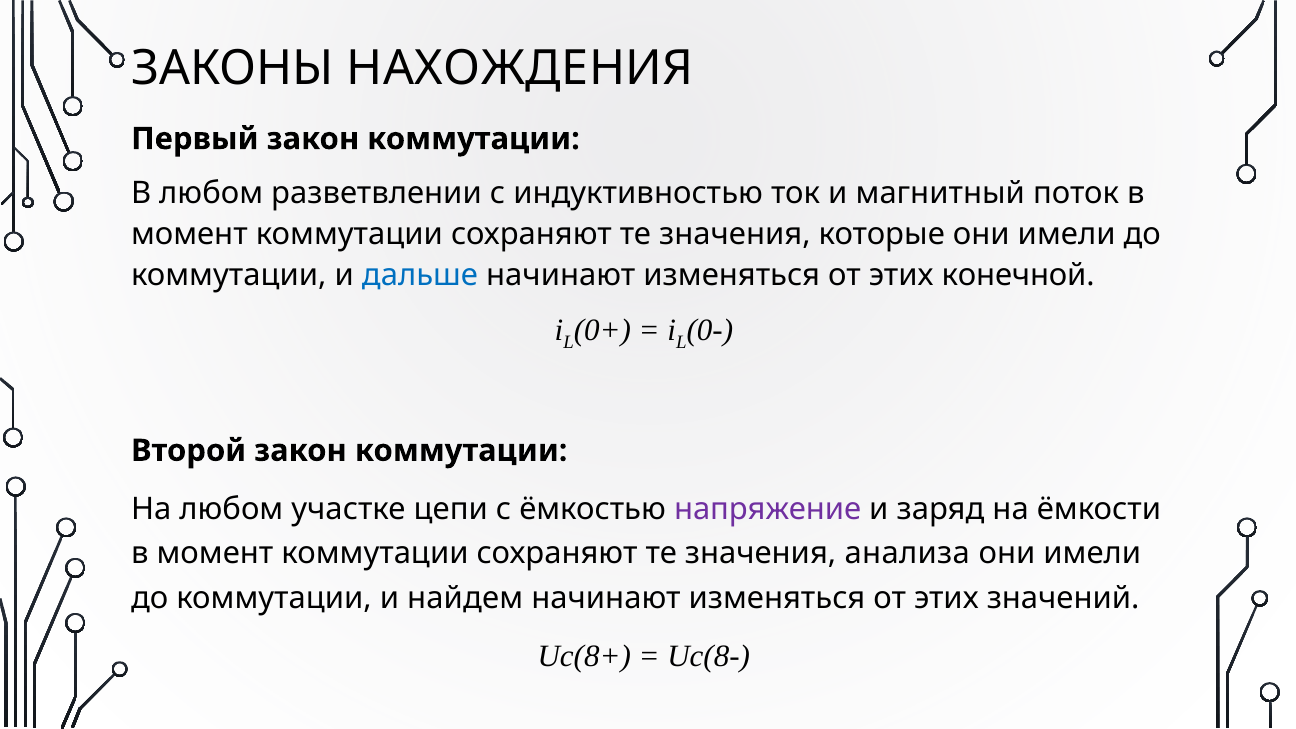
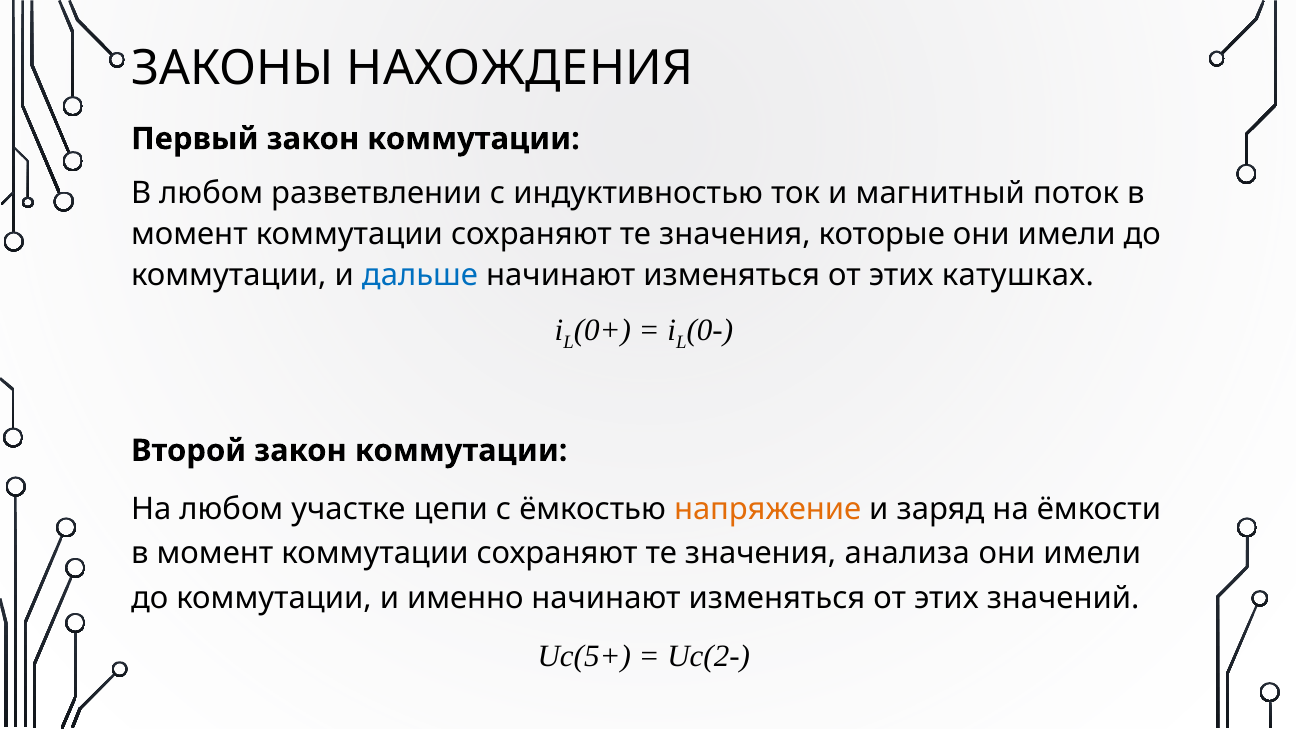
конечной: конечной -> катушках (1018, 275)
напряжение colour: purple -> orange (768, 509)
найдем: найдем -> именно (465, 598)
Uc(8+: Uc(8+ -> Uc(5+ (584, 656)
Uc(8-: Uc(8- -> Uc(2- (709, 656)
